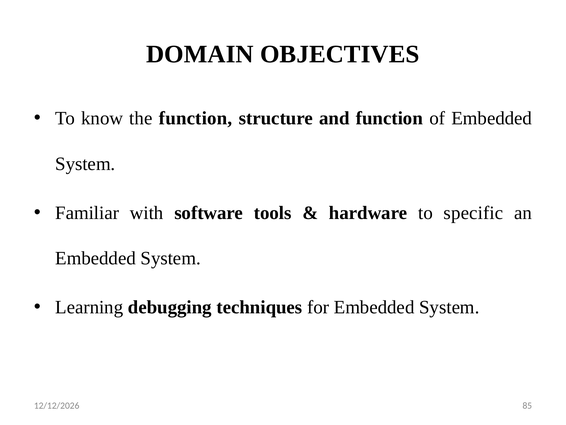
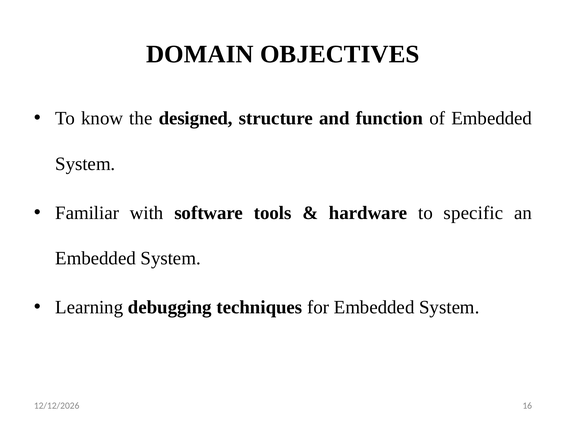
the function: function -> designed (196, 118)
85: 85 -> 16 (527, 405)
